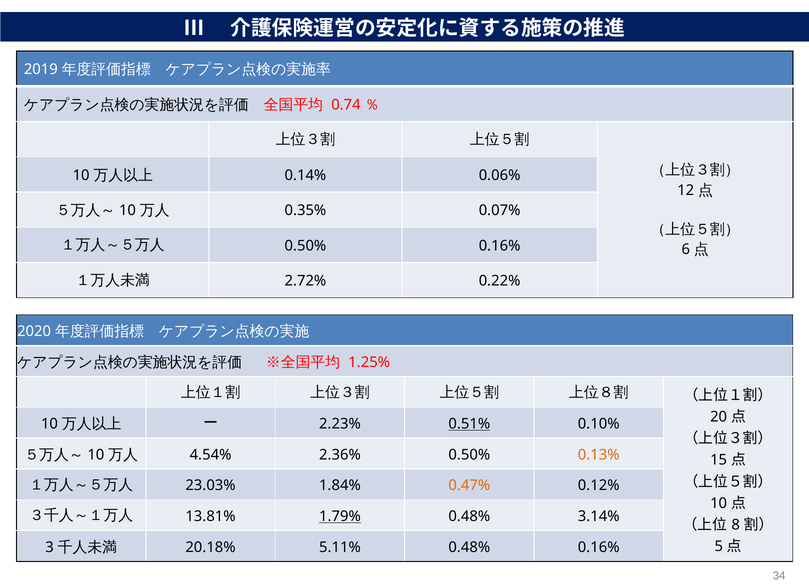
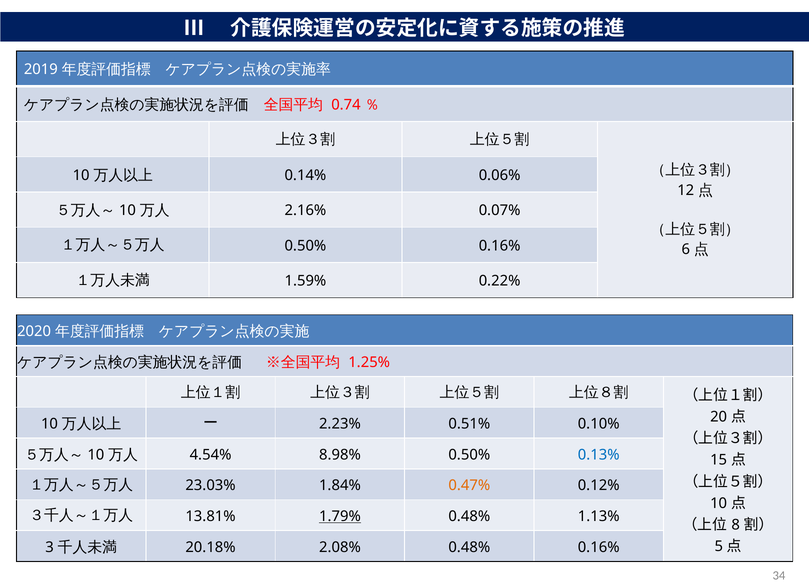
0.35%: 0.35% -> 2.16% (305, 211)
2.72%: 2.72% -> 1.59% (305, 281)
0.51% underline: present -> none (469, 424)
2.36%: 2.36% -> 8.98% (340, 455)
0.13% colour: orange -> blue (599, 455)
3.14%: 3.14% -> 1.13% (599, 517)
5.11%: 5.11% -> 2.08% (340, 548)
